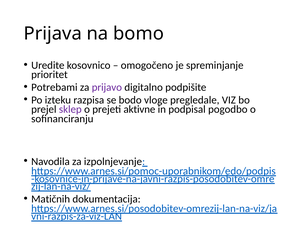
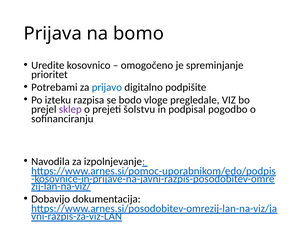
prijavo colour: purple -> blue (107, 88)
aktivne: aktivne -> šolstvu (139, 110)
Matičnih: Matičnih -> Dobavijo (51, 200)
